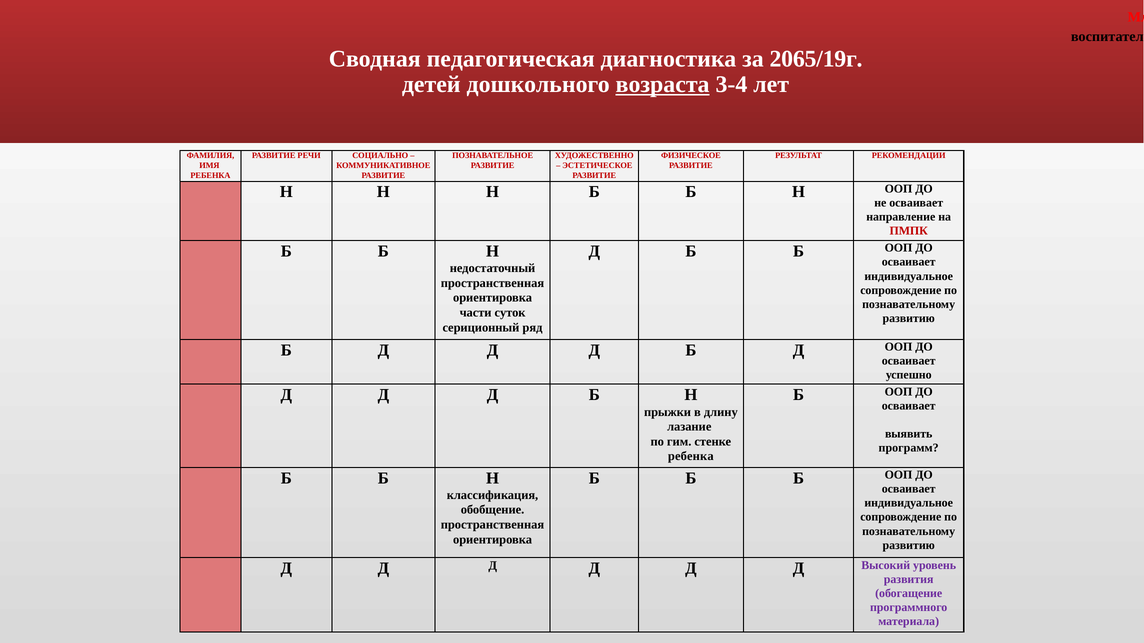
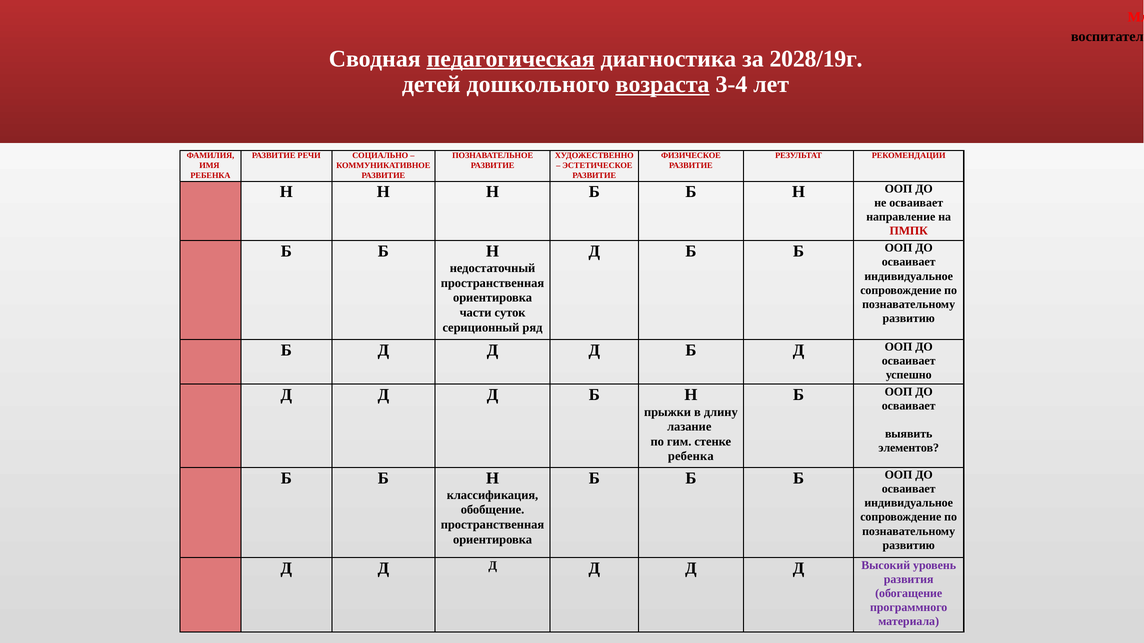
педагогическая underline: none -> present (511, 59)
2065/19г: 2065/19г -> 2028/19г (816, 59)
программ: программ -> элементов (909, 448)
